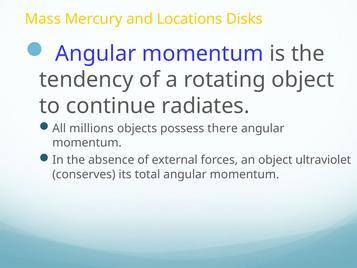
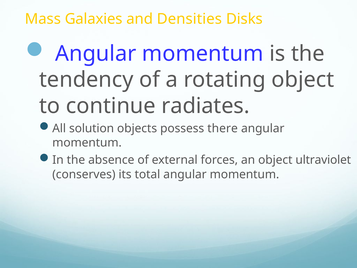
Mercury: Mercury -> Galaxies (94, 19)
Locations: Locations -> Densities (189, 19)
millions: millions -> solution (92, 128)
